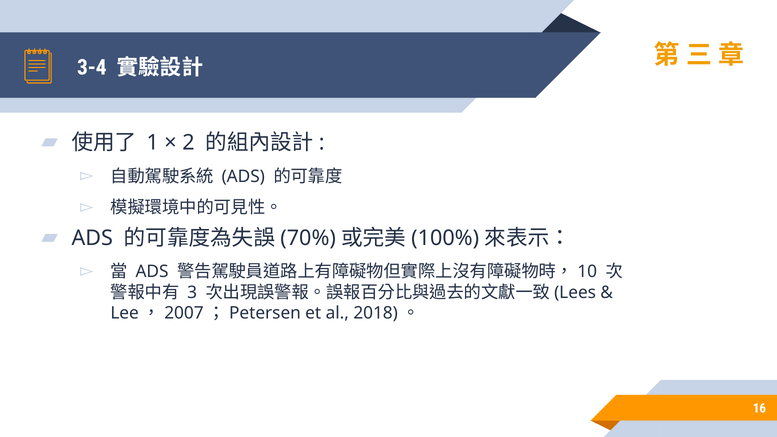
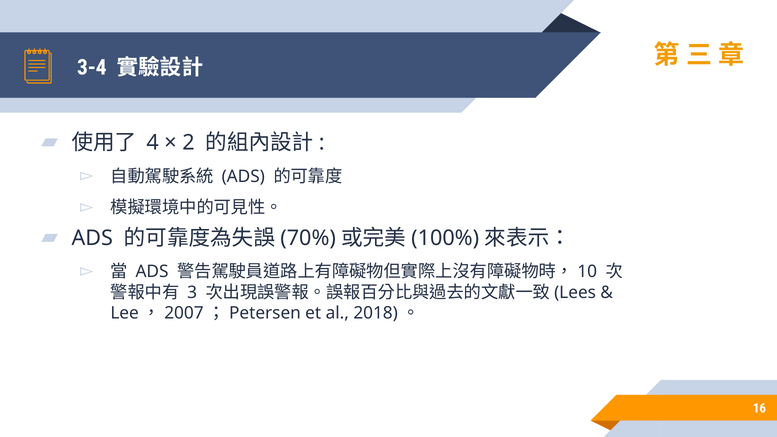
1: 1 -> 4 (153, 143)
